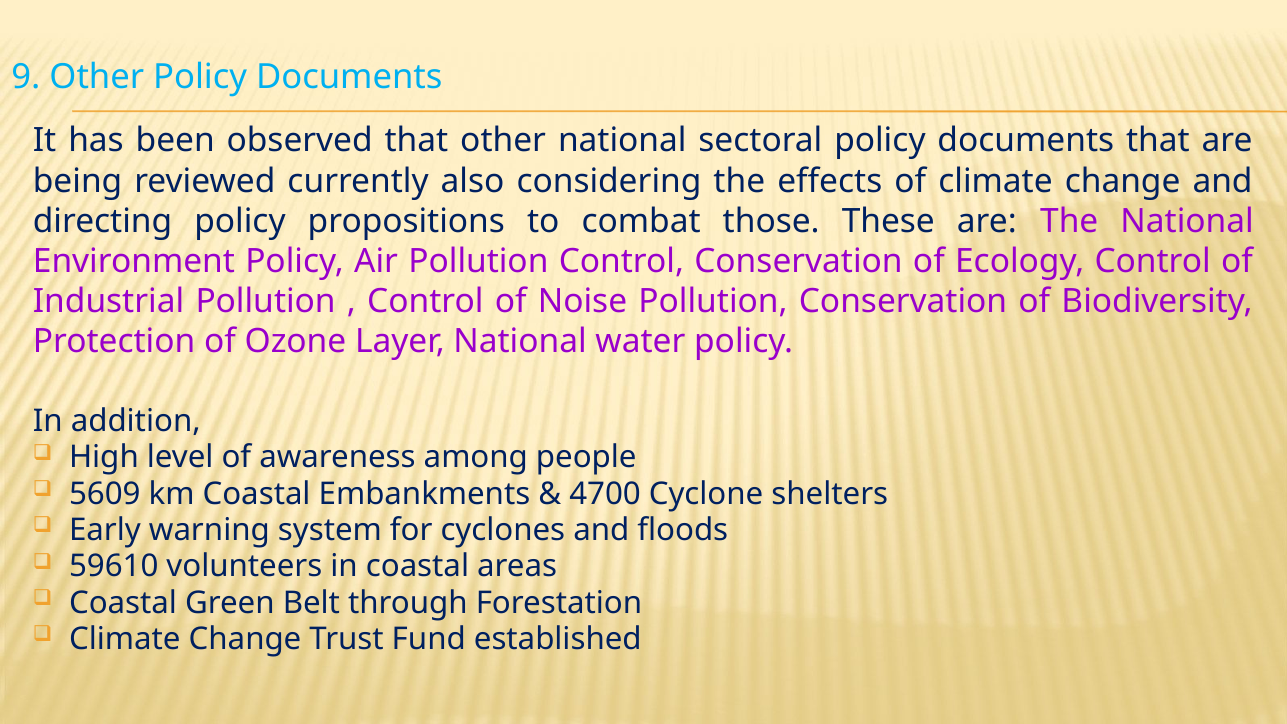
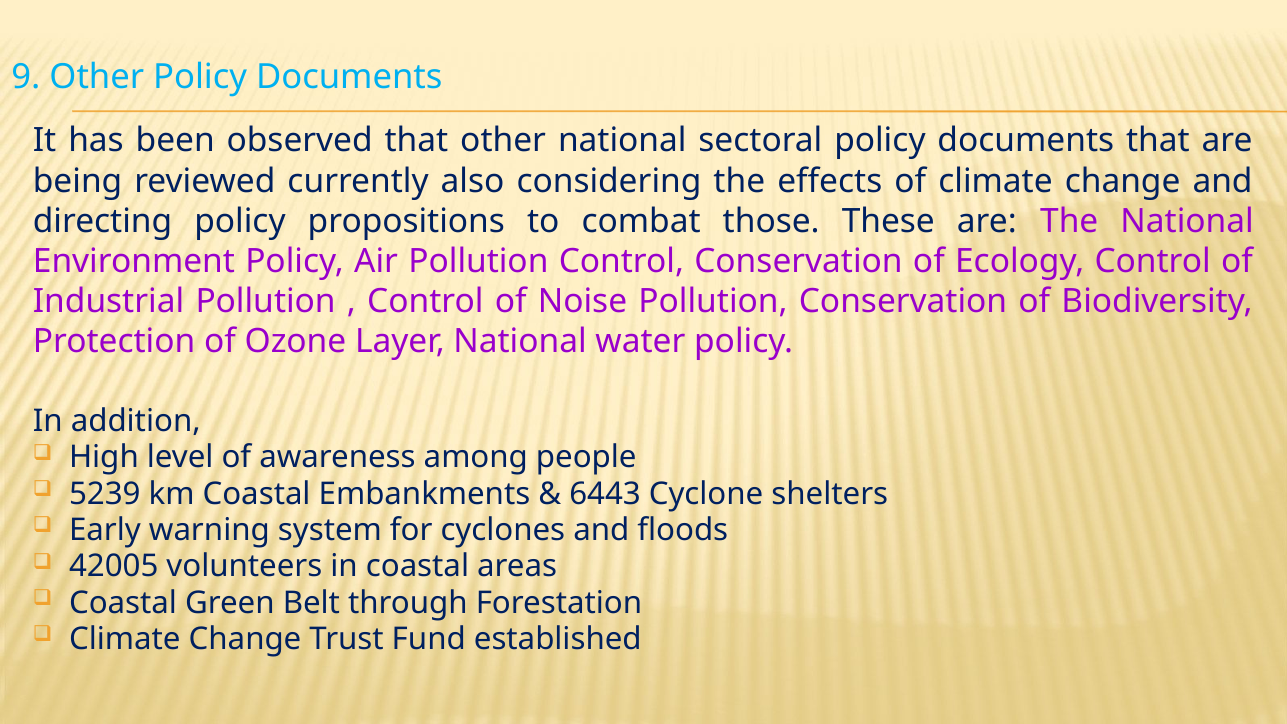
5609: 5609 -> 5239 (105, 494)
4700: 4700 -> 6443 (605, 494)
59610: 59610 -> 42005 (114, 566)
